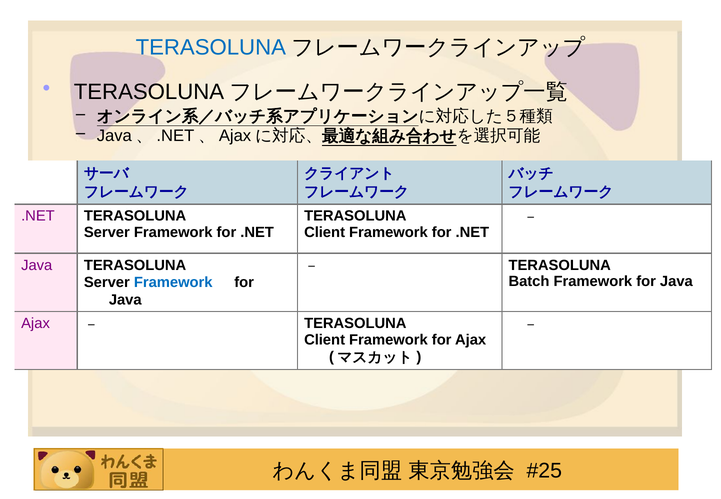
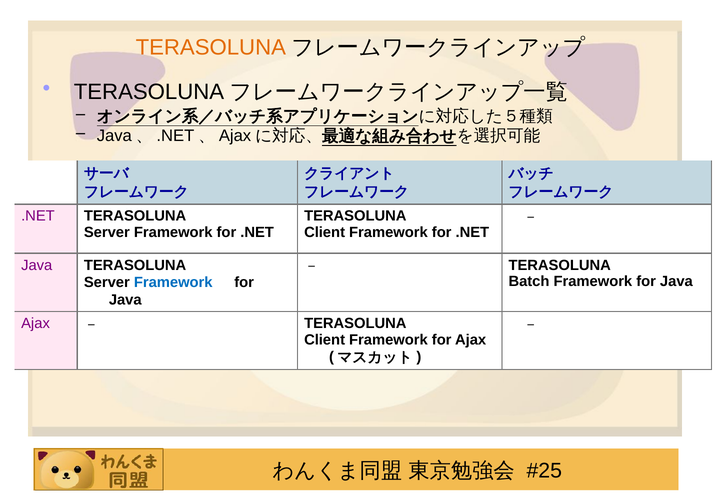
TERASOLUNA colour: blue -> orange (211, 47)
